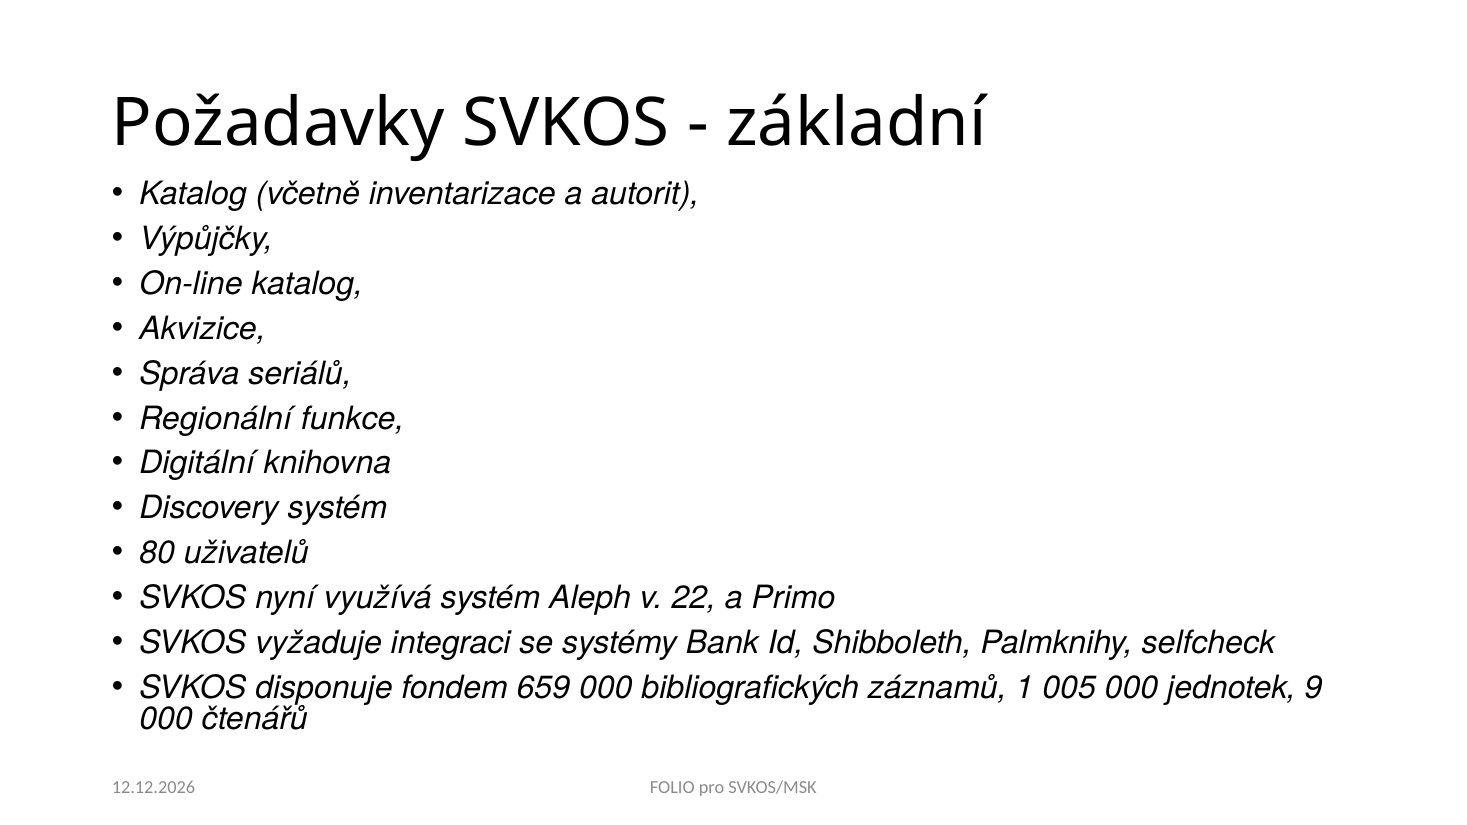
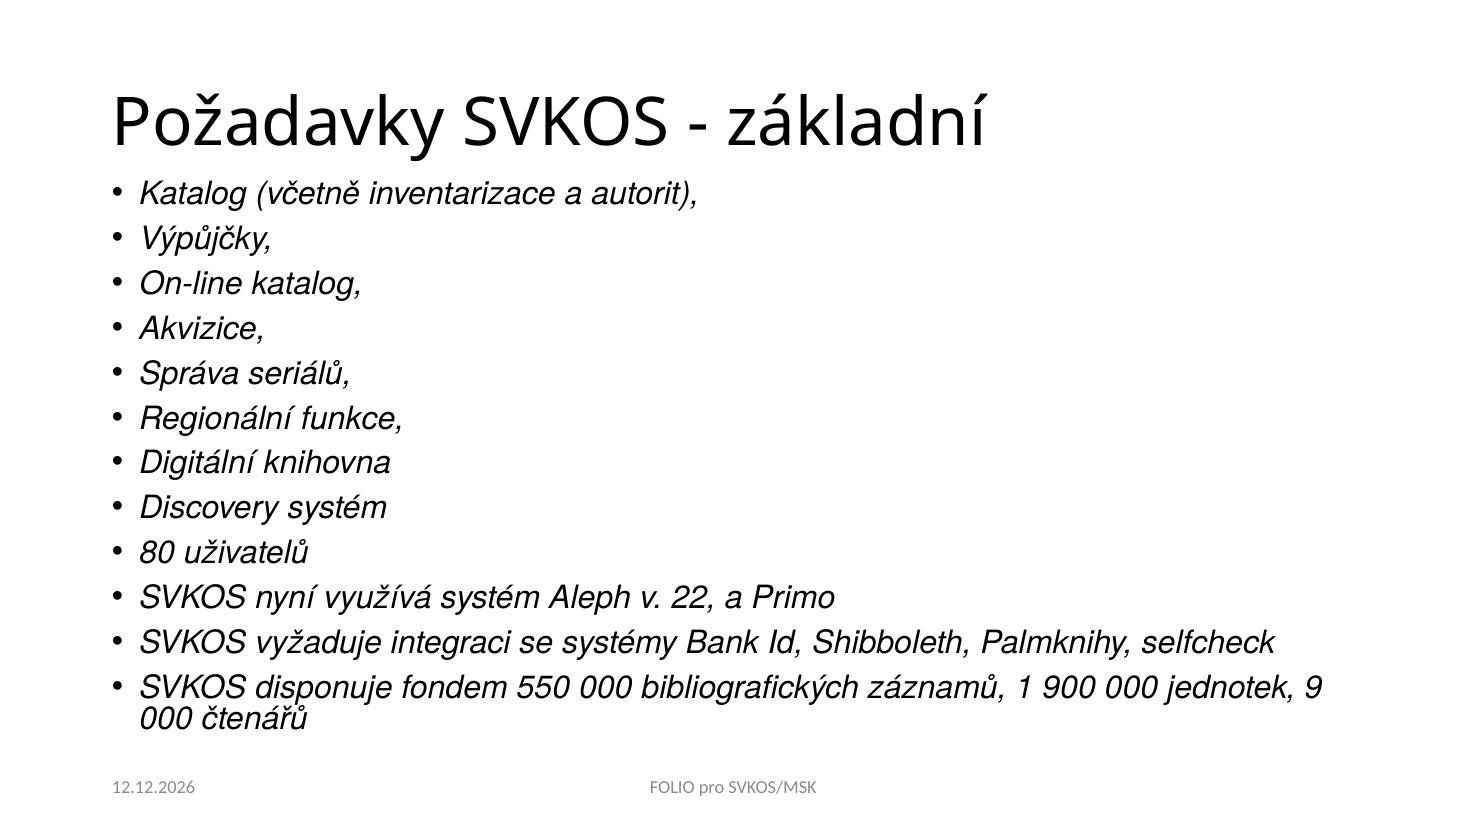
659: 659 -> 550 (543, 688)
005: 005 -> 900 (1069, 688)
